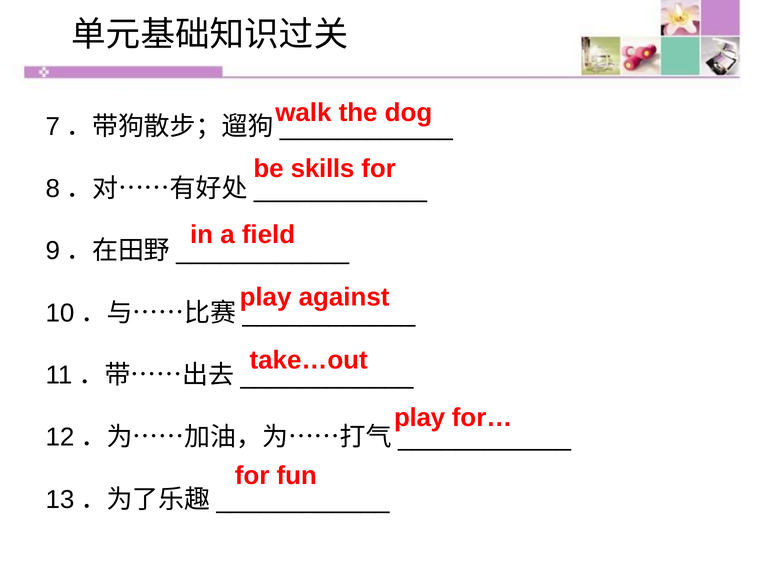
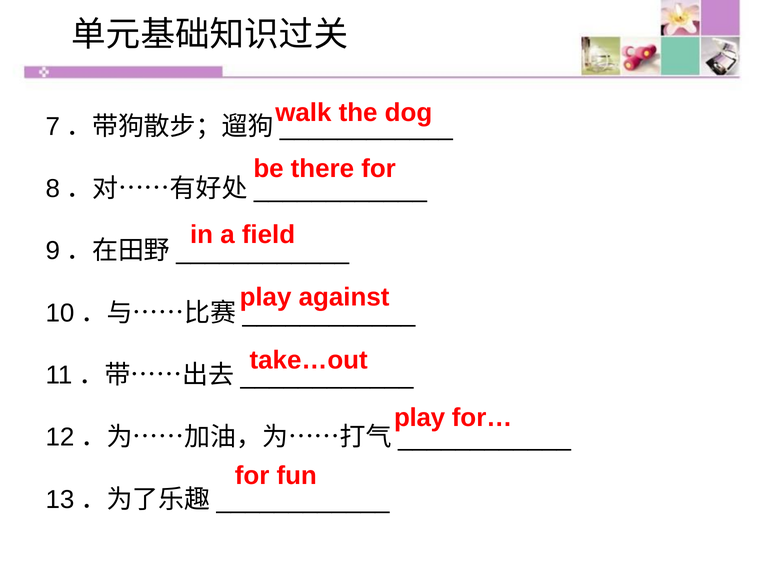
skills: skills -> there (322, 169)
